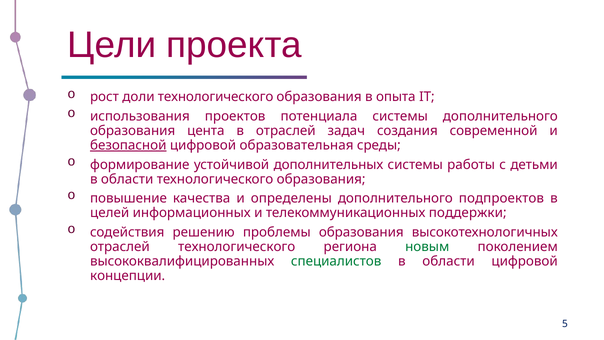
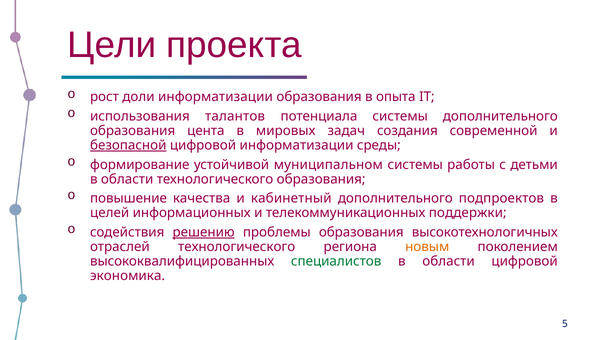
доли технологического: технологического -> информатизации (215, 97)
проектов: проектов -> талантов (235, 116)
в отраслей: отраслей -> мировых (286, 131)
цифровой образовательная: образовательная -> информатизации (297, 145)
дополнительных: дополнительных -> муниципальном (328, 165)
определены: определены -> кабинетный (291, 198)
решению underline: none -> present (204, 232)
новым colour: green -> orange (427, 247)
концепции: концепции -> экономика (128, 276)
